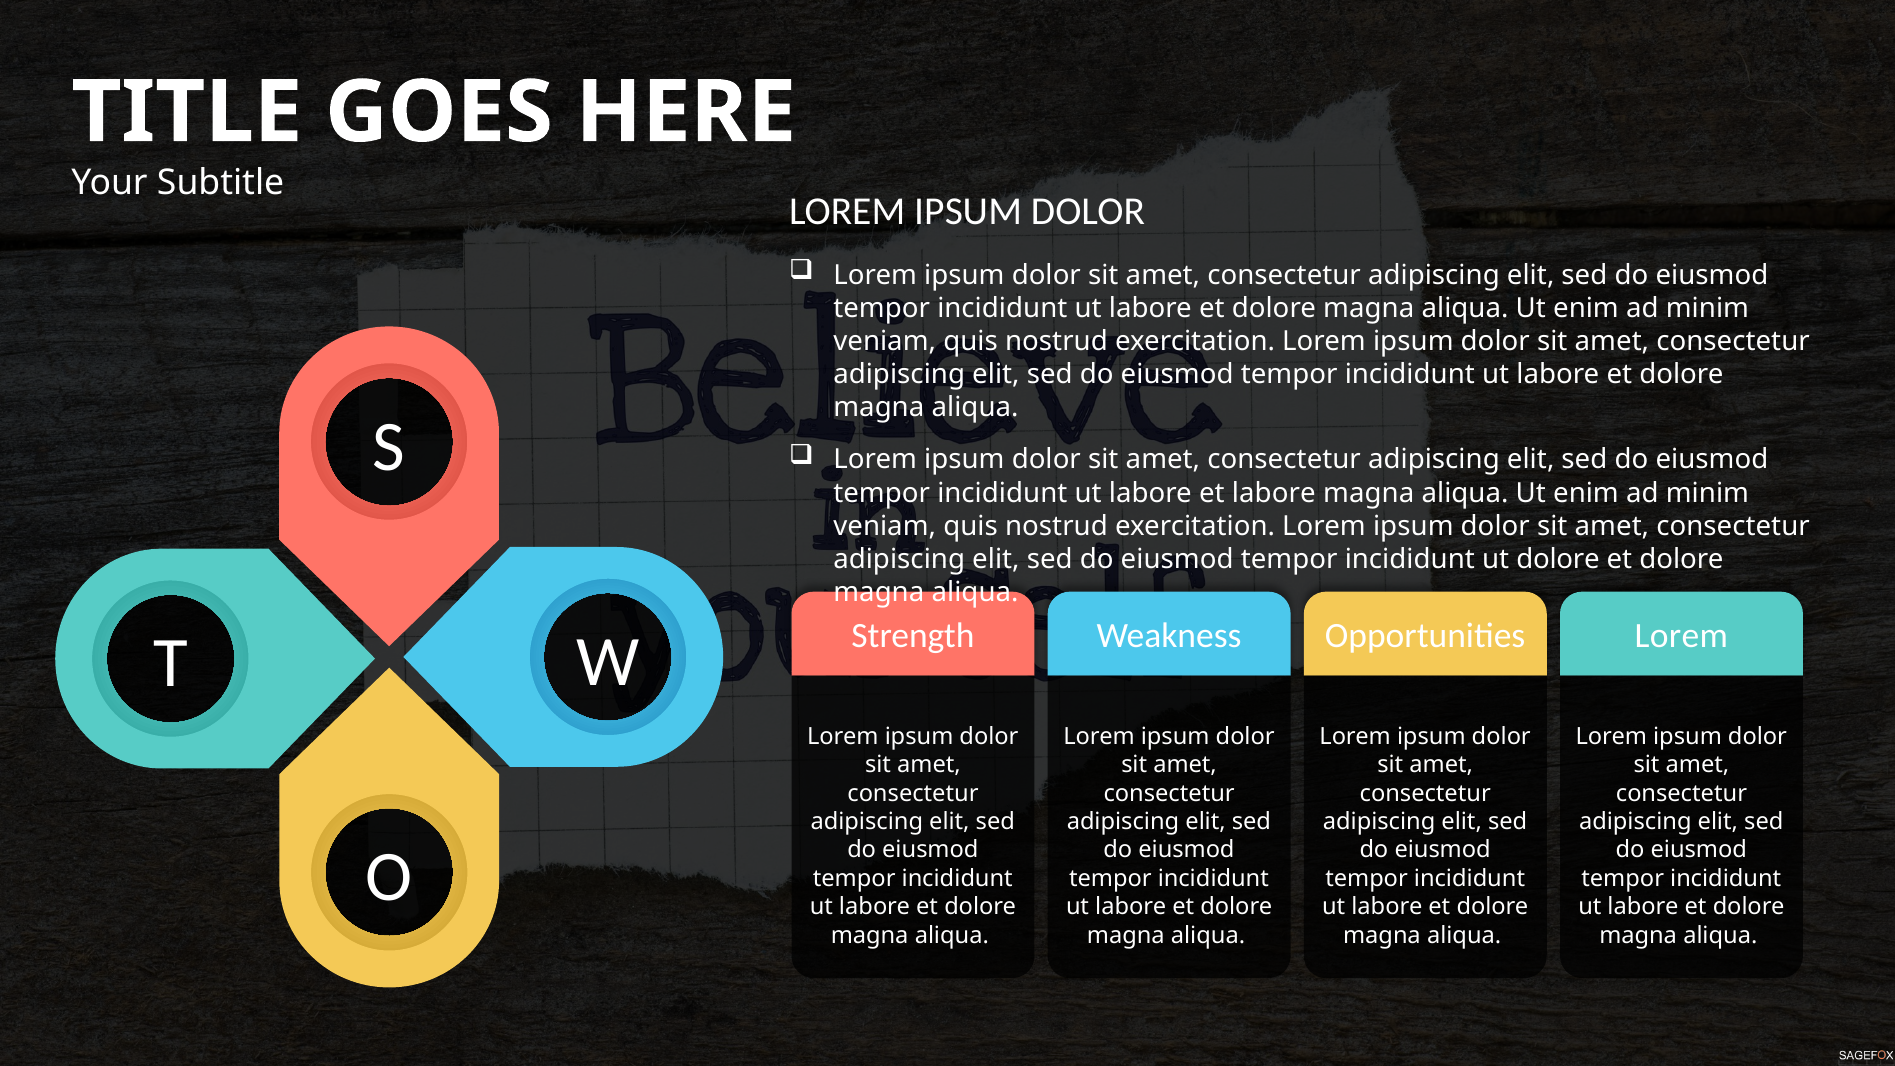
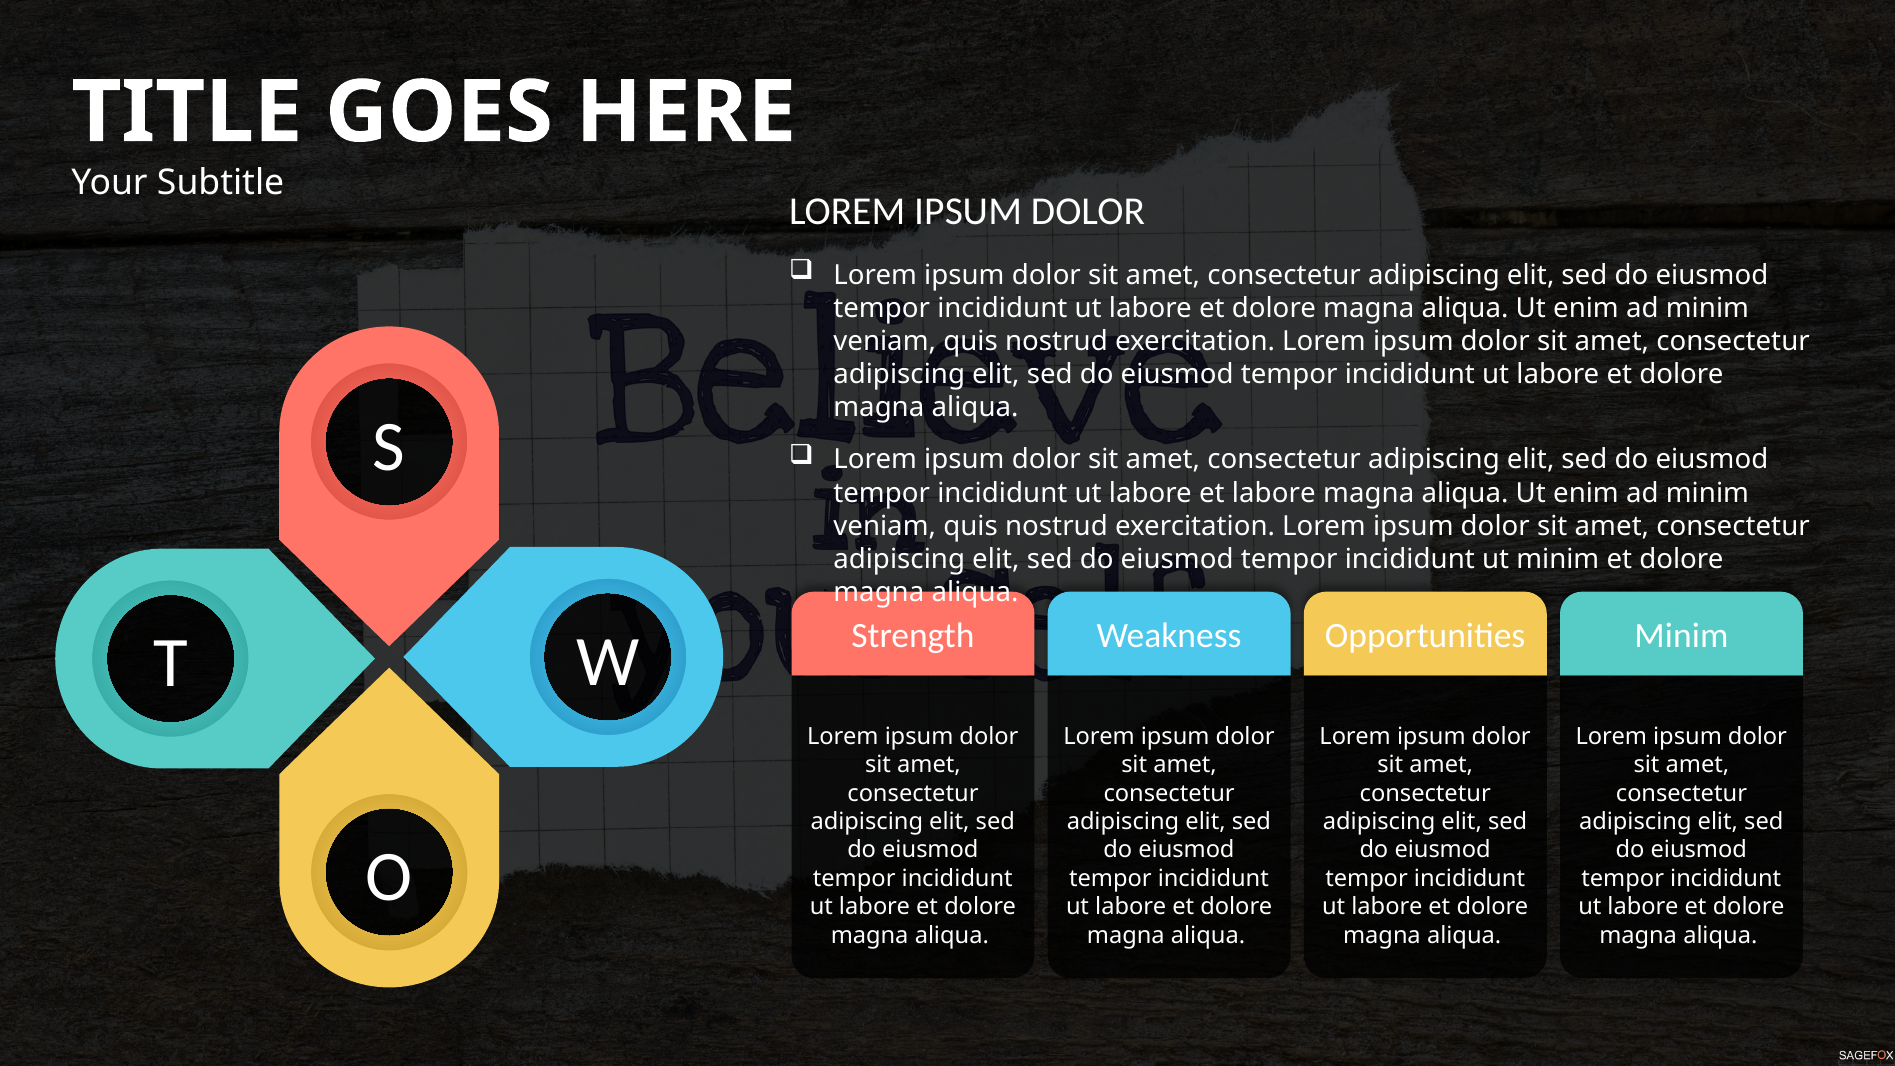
ut dolore: dolore -> minim (1558, 559)
Lorem: Lorem -> Minim (1681, 636)
